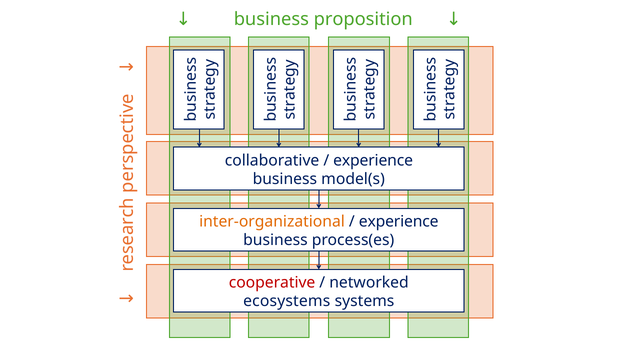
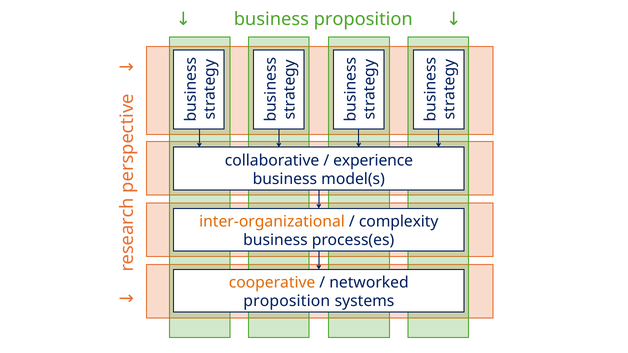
experience: experience -> complexity (399, 222)
cooperative colour: red -> orange (272, 283)
ecosystems: ecosystems -> proposition (287, 301)
